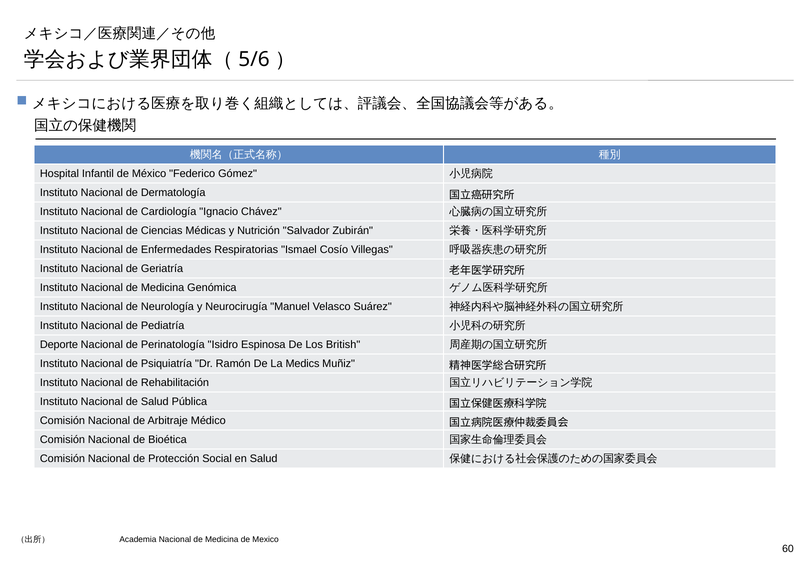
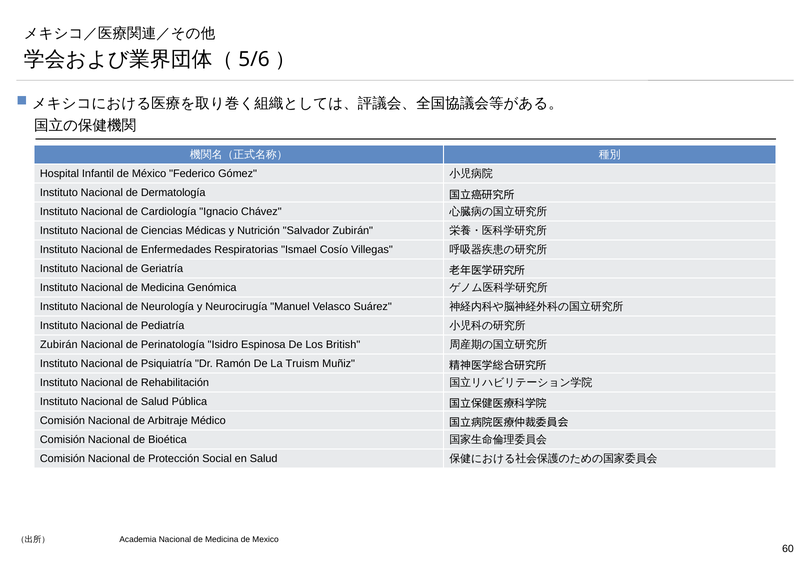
Deporte: Deporte -> Zubirán (59, 344)
Medics: Medics -> Truism (302, 363)
